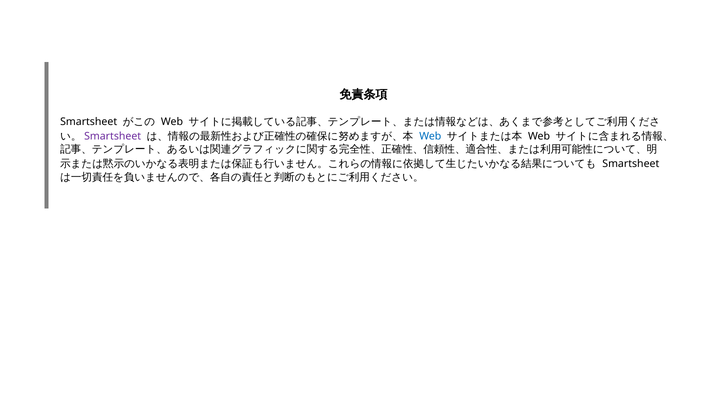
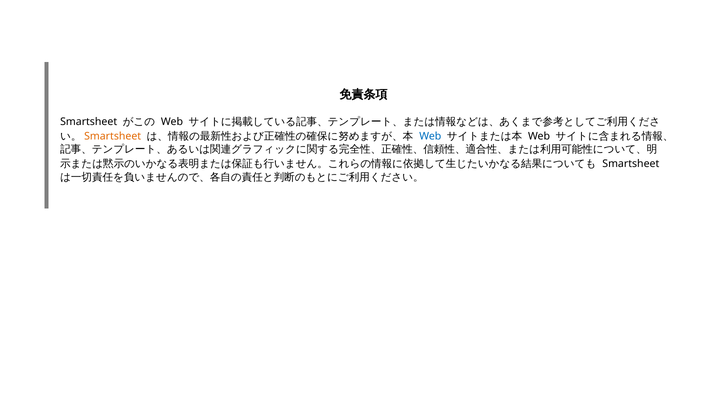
Smartsheet colour: purple -> orange (113, 136)
